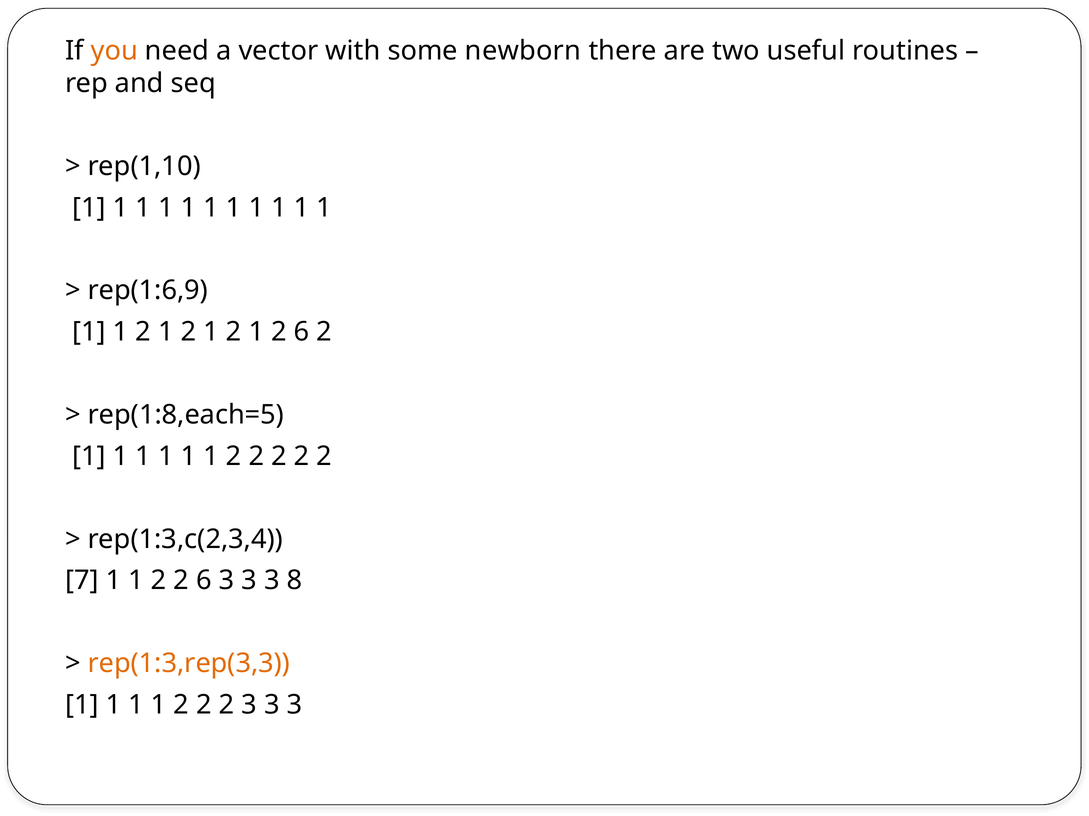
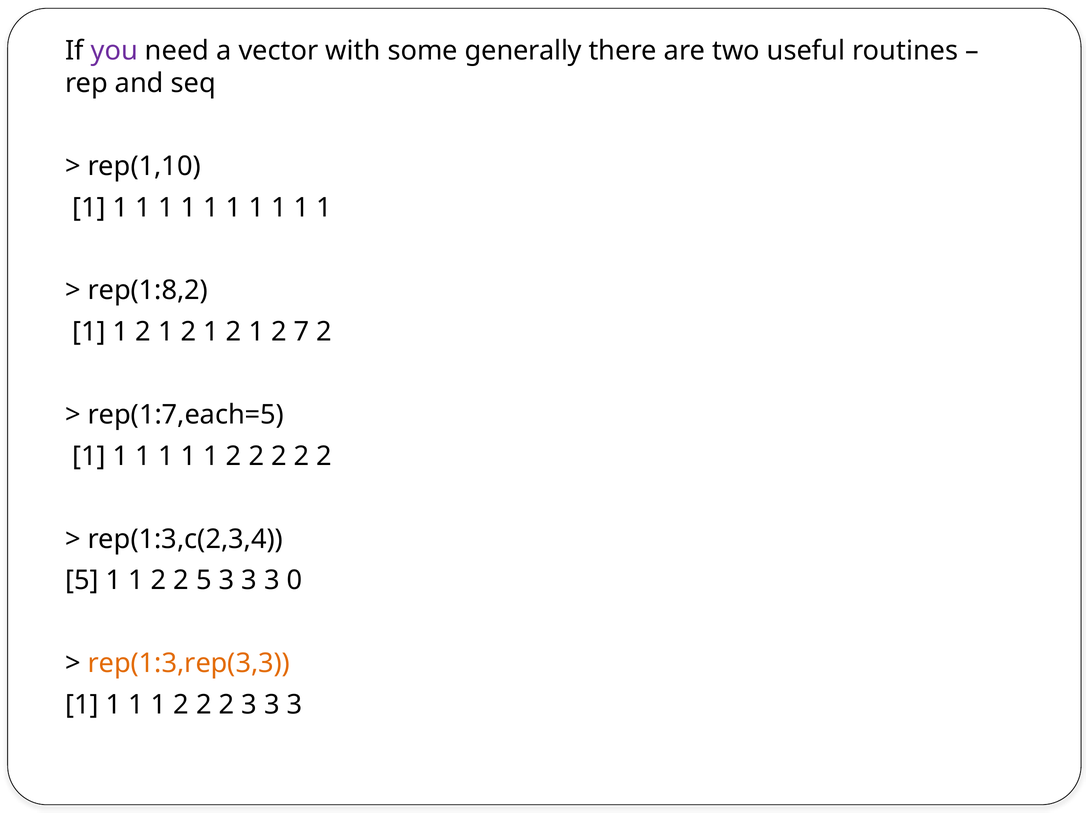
you colour: orange -> purple (114, 51)
newborn: newborn -> generally (523, 51)
rep(1:6,9: rep(1:6,9 -> rep(1:8,2 (148, 291)
1 2 6: 6 -> 7 (301, 332)
rep(1:8,each=5: rep(1:8,each=5 -> rep(1:7,each=5 (186, 415)
7: 7 -> 5 (82, 581)
2 2 6: 6 -> 5 (204, 581)
8: 8 -> 0 (294, 581)
